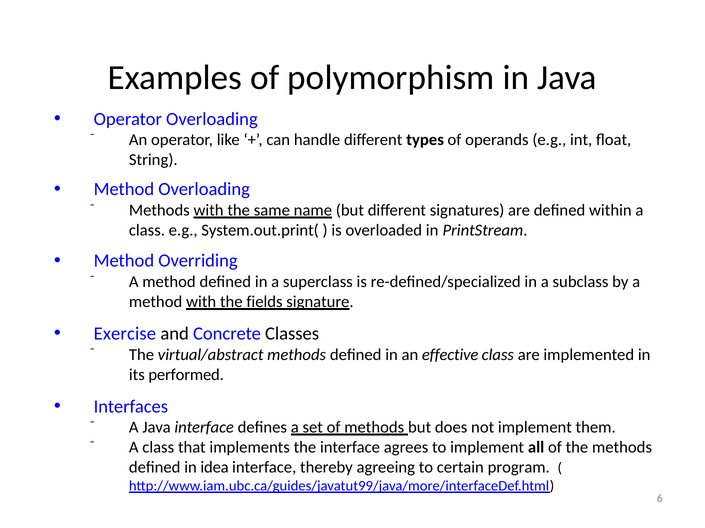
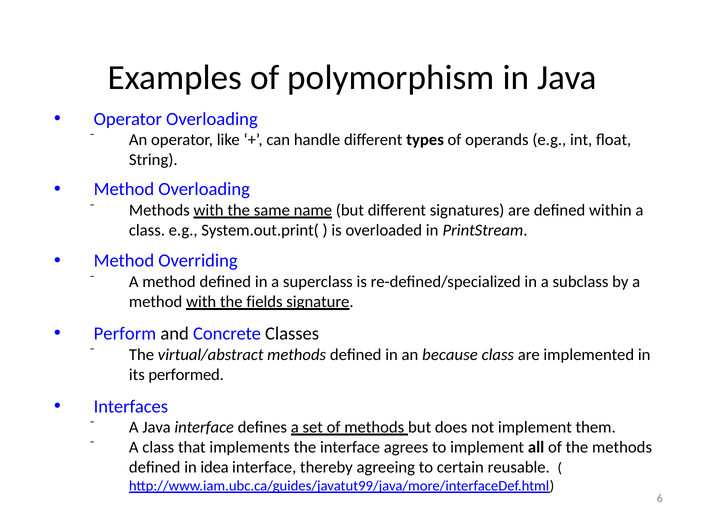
Exercise: Exercise -> Perform (125, 334)
effective: effective -> because (450, 355)
program: program -> reusable (519, 468)
